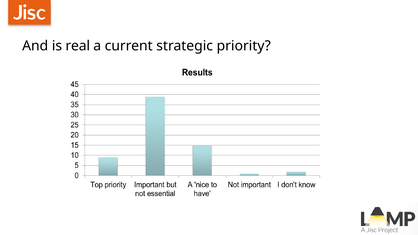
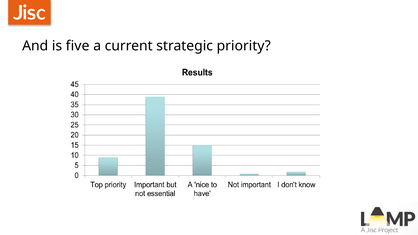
real: real -> five (78, 46)
